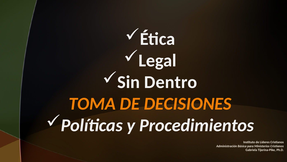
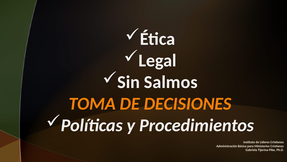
Dentro: Dentro -> Salmos (171, 82)
